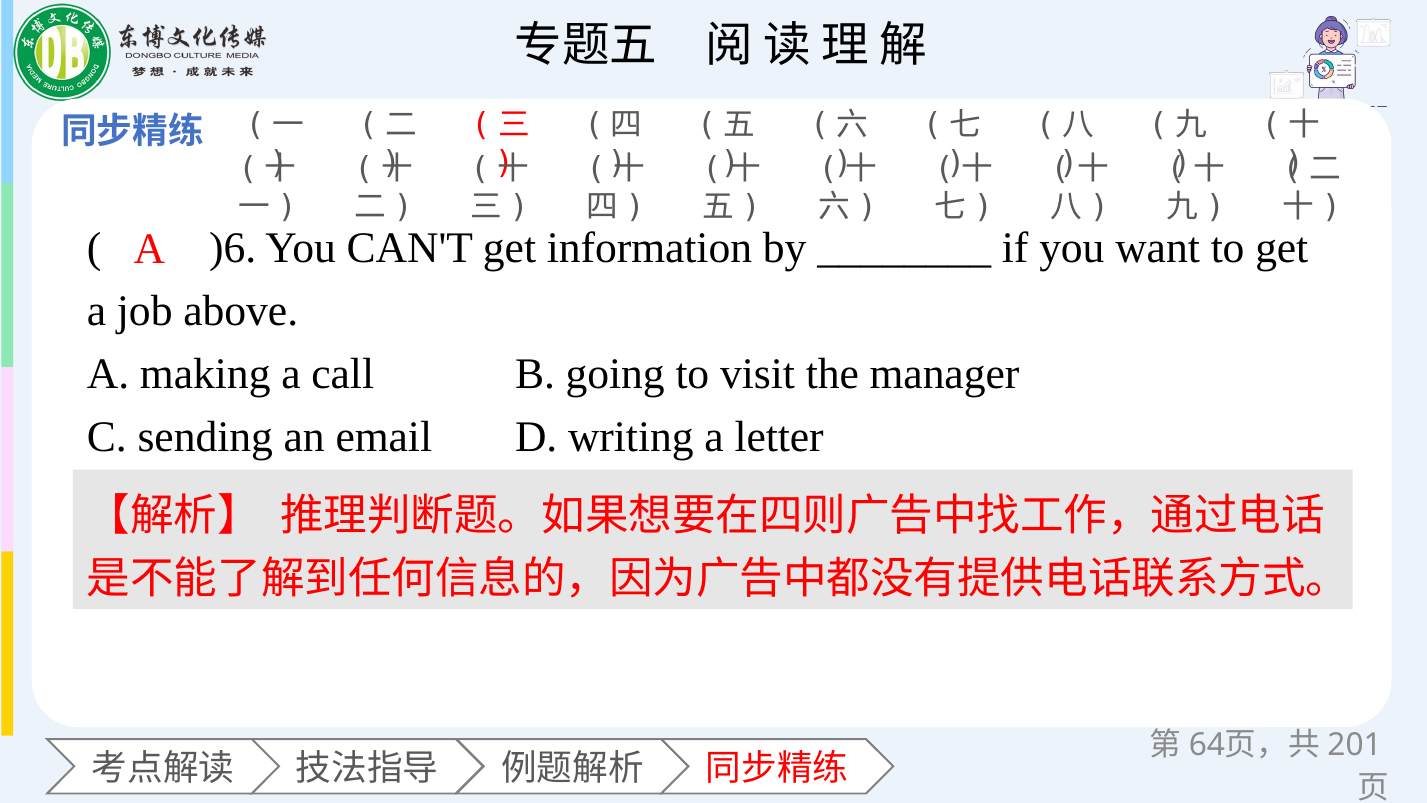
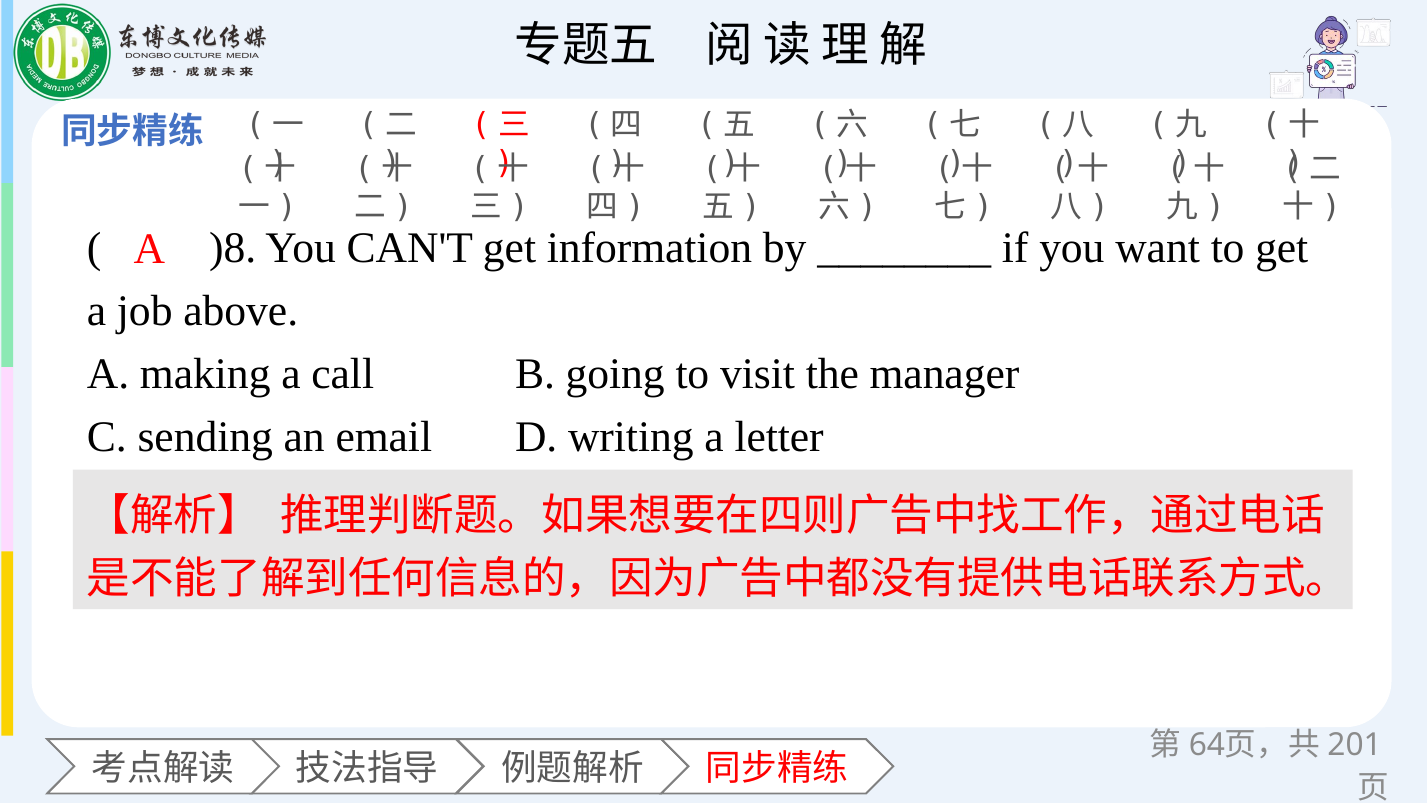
)6: )6 -> )8 (233, 248)
